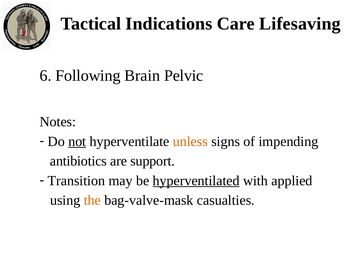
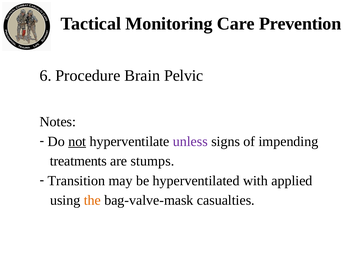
Indications: Indications -> Monitoring (169, 24)
Lifesaving: Lifesaving -> Prevention (300, 24)
Following: Following -> Procedure (88, 76)
unless colour: orange -> purple (190, 141)
antibiotics: antibiotics -> treatments (78, 161)
support: support -> stumps (152, 161)
hyperventilated underline: present -> none (196, 181)
